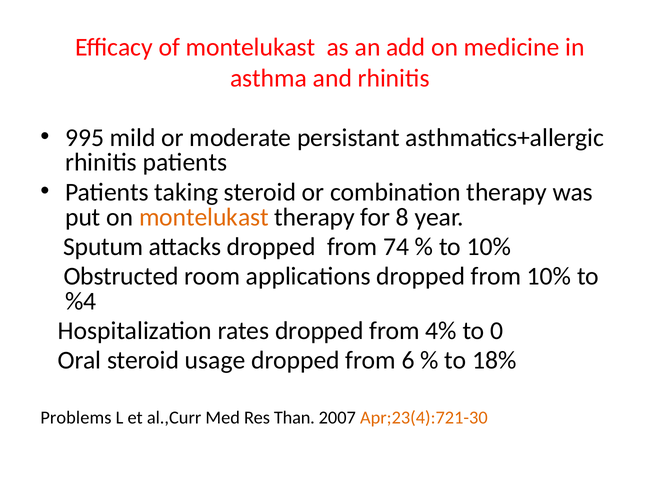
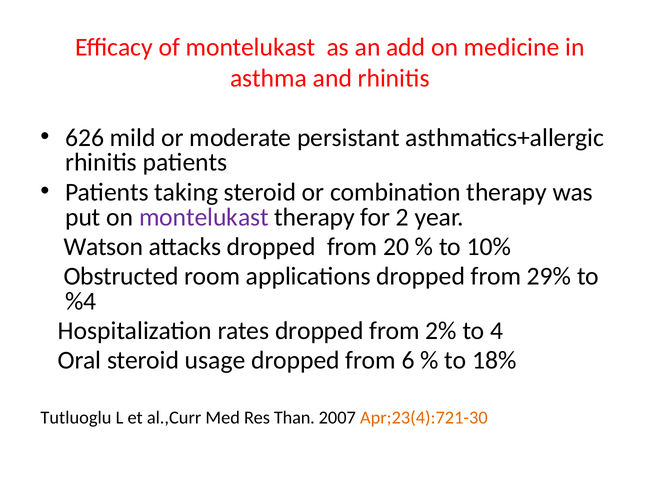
995: 995 -> 626 (85, 138)
montelukast colour: orange -> purple (204, 217)
8: 8 -> 2 (402, 217)
Sputum: Sputum -> Watson (103, 247)
74: 74 -> 20 (396, 247)
from 10%: 10% -> 29% (549, 276)
4%: 4% -> 2% (441, 331)
0: 0 -> 4 (497, 331)
Problems: Problems -> Tutluoglu (76, 418)
